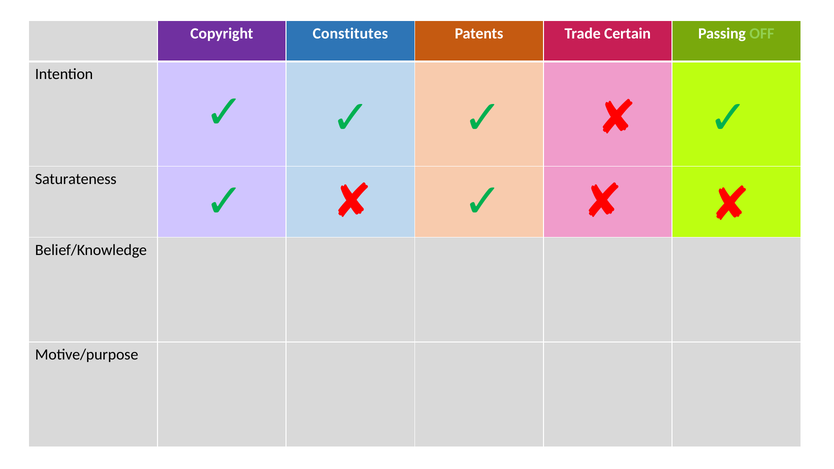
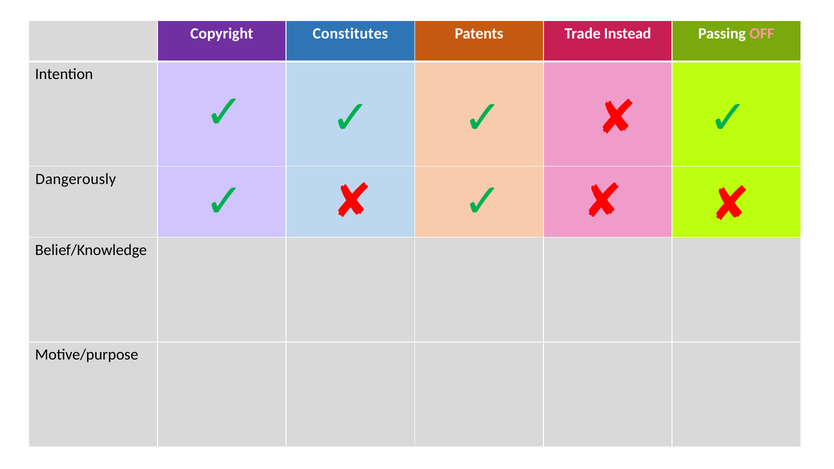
Certain: Certain -> Instead (628, 33)
OFF colour: light green -> pink (762, 33)
Saturateness: Saturateness -> Dangerously (76, 179)
